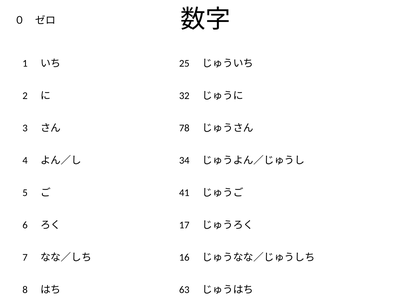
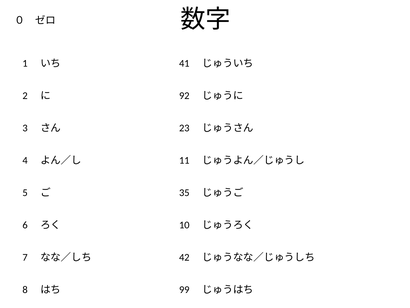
25: 25 -> 41 (184, 63)
32: 32 -> 92 (184, 96)
78: 78 -> 23 (184, 128)
34: 34 -> 11 (184, 160)
41: 41 -> 35 (184, 192)
17: 17 -> 10 (184, 225)
16: 16 -> 42 (184, 257)
63: 63 -> 99 (184, 289)
